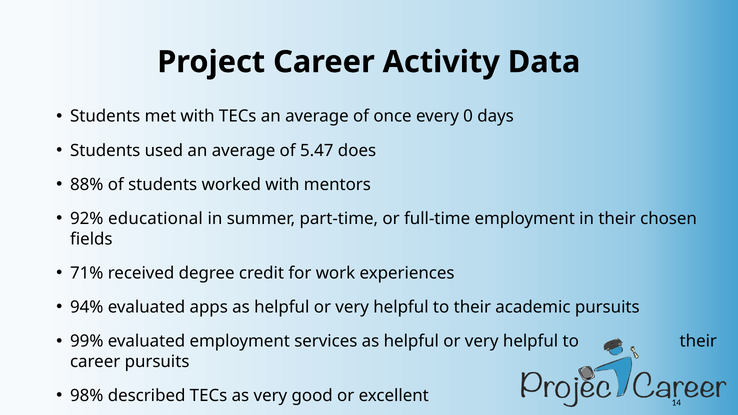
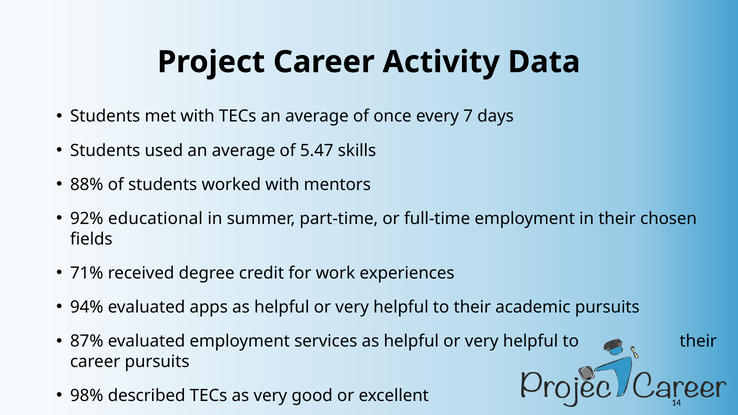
0: 0 -> 7 (468, 116)
does: does -> skills (357, 151)
99%: 99% -> 87% (87, 341)
